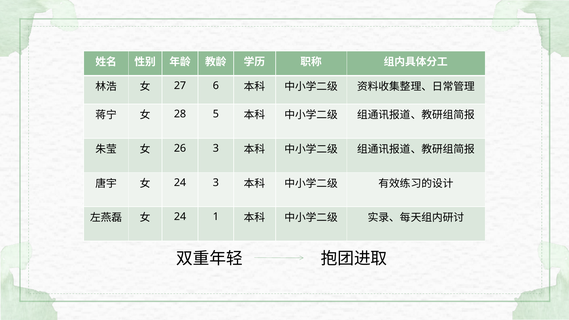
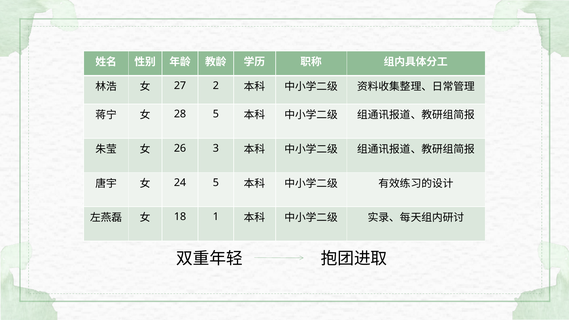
6: 6 -> 2 (216, 86)
24 3: 3 -> 5 (216, 183)
24: 24 -> 18 (180, 217)
